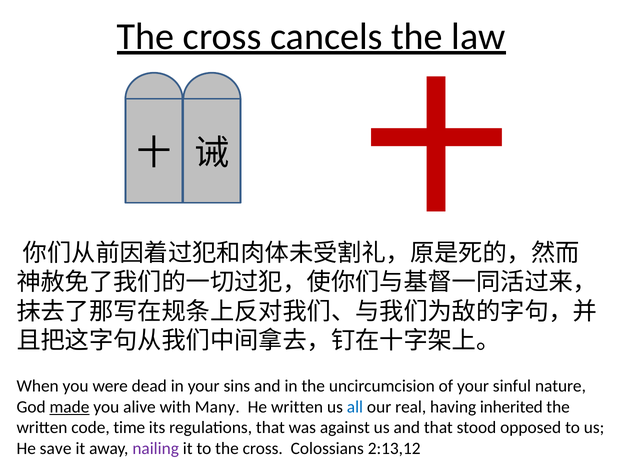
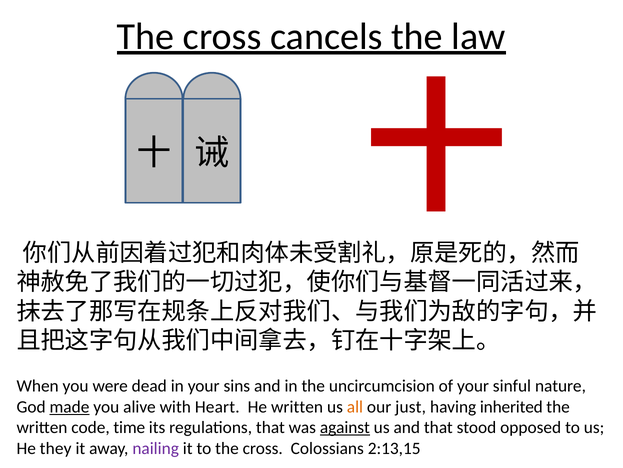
Many: Many -> Heart (217, 406)
all colour: blue -> orange (355, 406)
real: real -> just (411, 406)
against underline: none -> present (345, 427)
save: save -> they (56, 448)
2:13,12: 2:13,12 -> 2:13,15 (394, 448)
